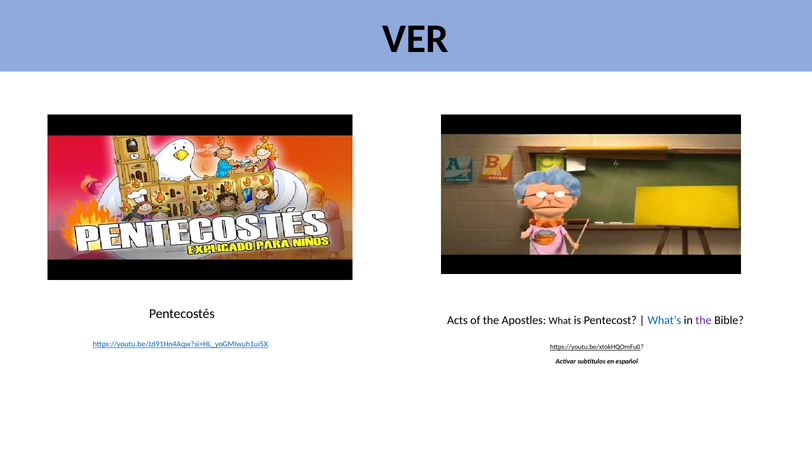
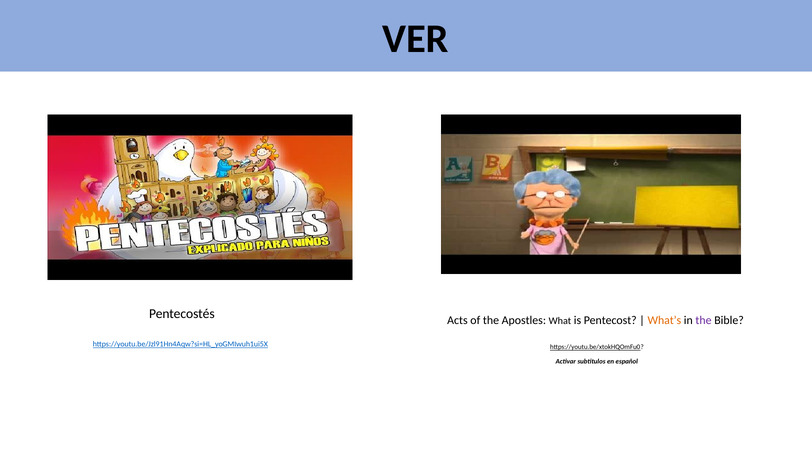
What’s colour: blue -> orange (664, 320)
